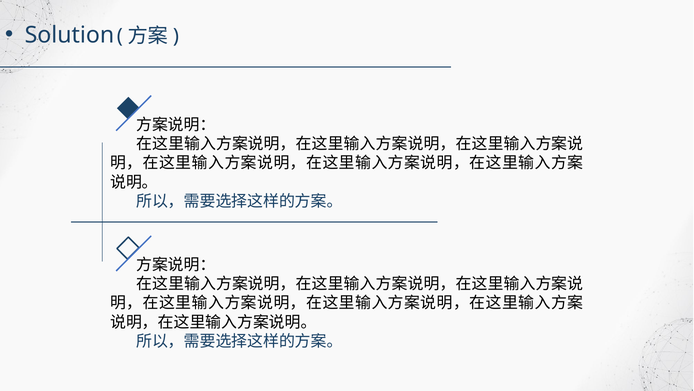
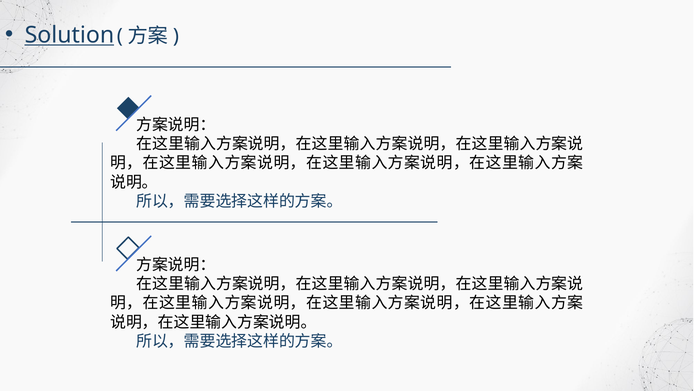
Solution underline: none -> present (69, 35)
